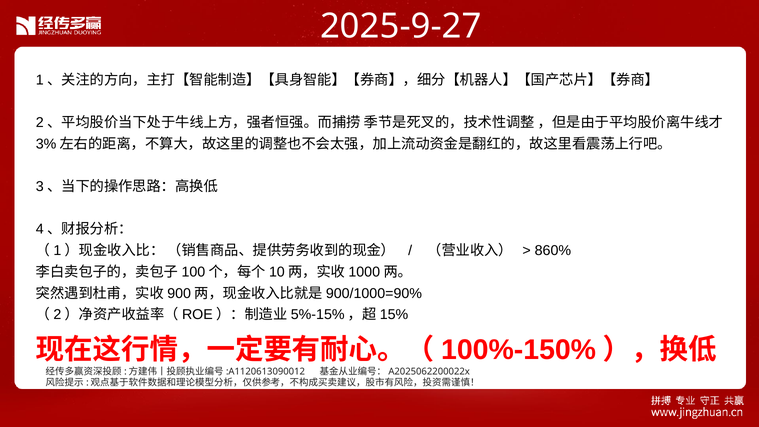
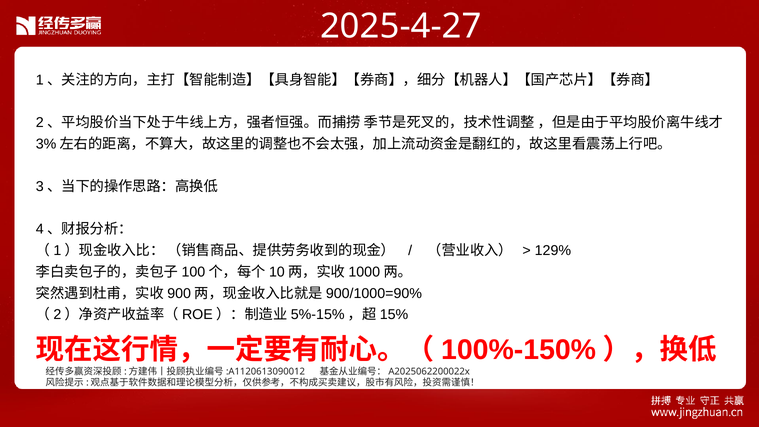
2025-9-27: 2025-9-27 -> 2025-4-27 (401, 26)
860%: 860% -> 129% (553, 251)
